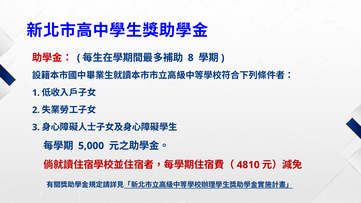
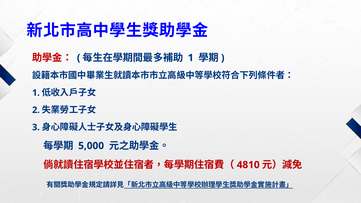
8: 8 -> 1 (191, 58)
